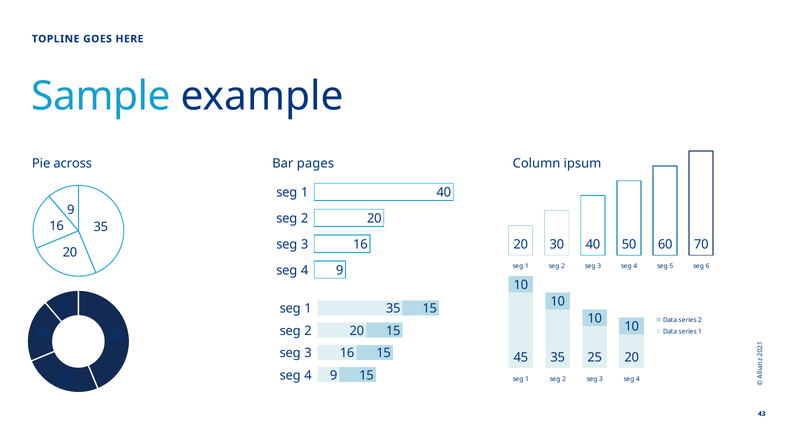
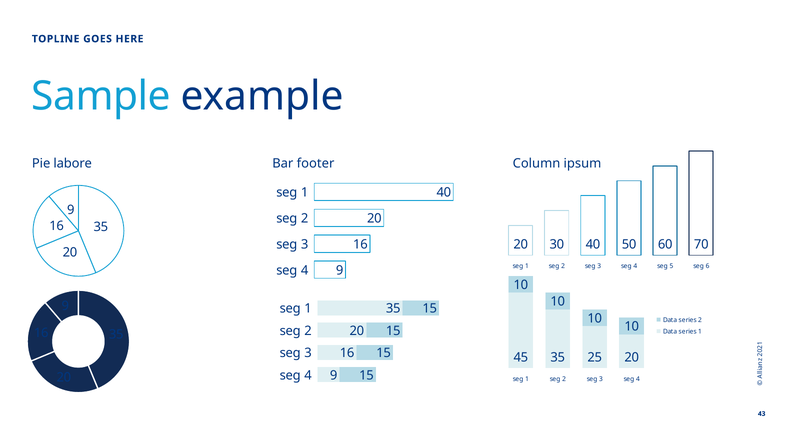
across: across -> labore (73, 163)
pages: pages -> footer (316, 163)
